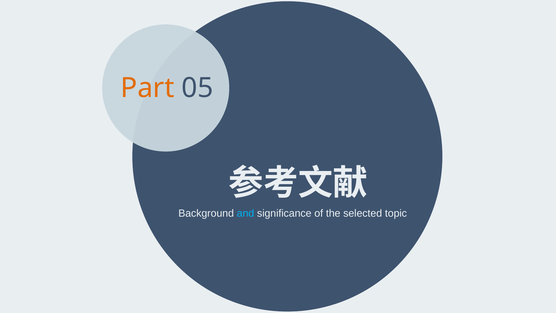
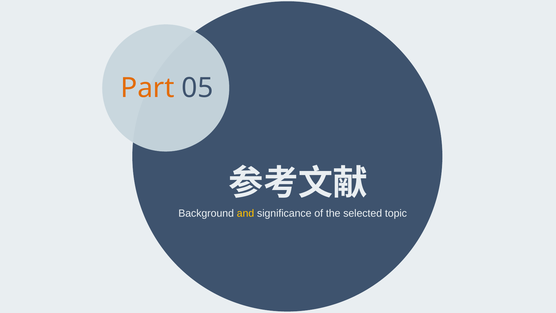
and colour: light blue -> yellow (245, 213)
